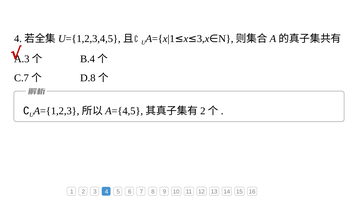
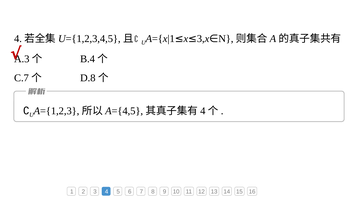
2: 2 -> 4 (203, 111)
